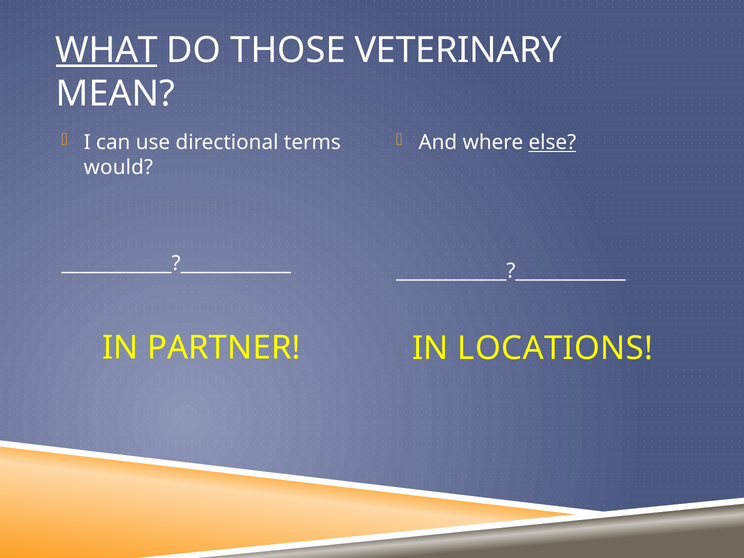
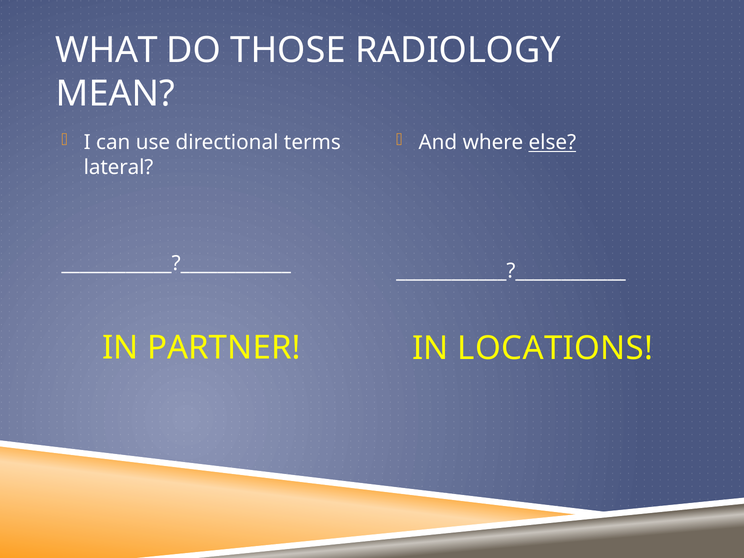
WHAT underline: present -> none (107, 50)
VETERINARY: VETERINARY -> RADIOLOGY (458, 50)
would: would -> lateral (119, 167)
